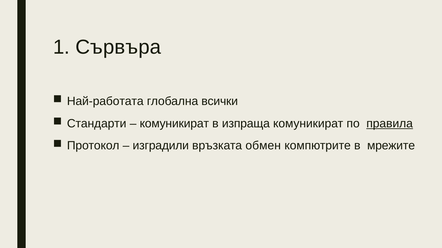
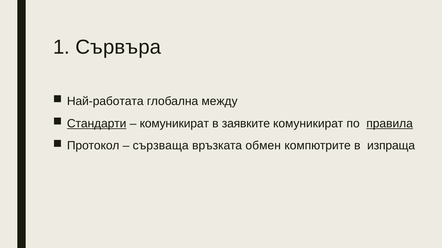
всички: всички -> между (220, 101)
Стандарти underline: none -> present (97, 124)
изпраща: изпраща -> заявките (246, 124)
изградили: изградили -> сързваща (161, 146)
мрежите: мрежите -> изпраща (391, 146)
